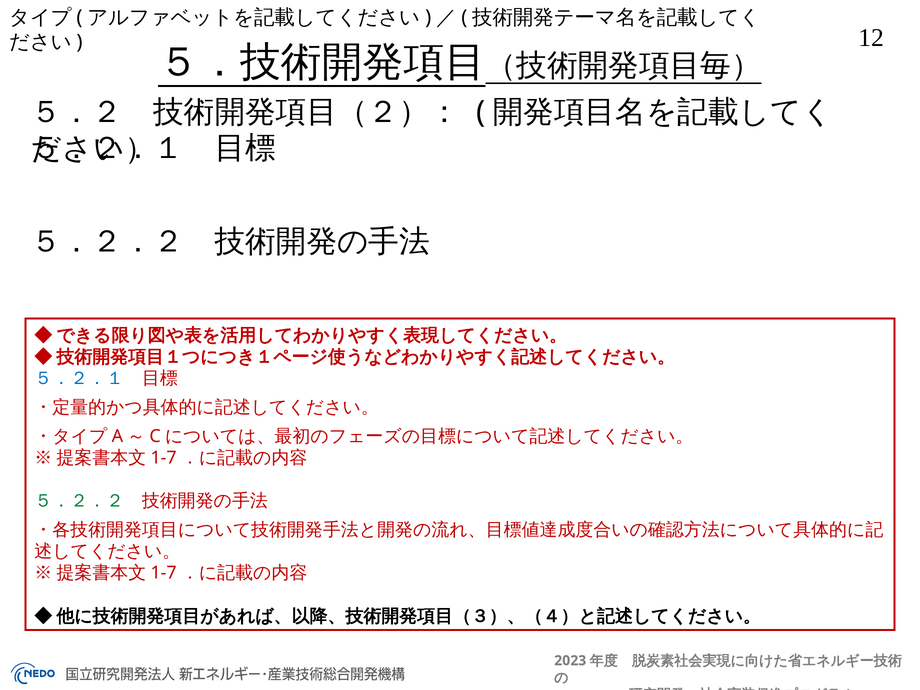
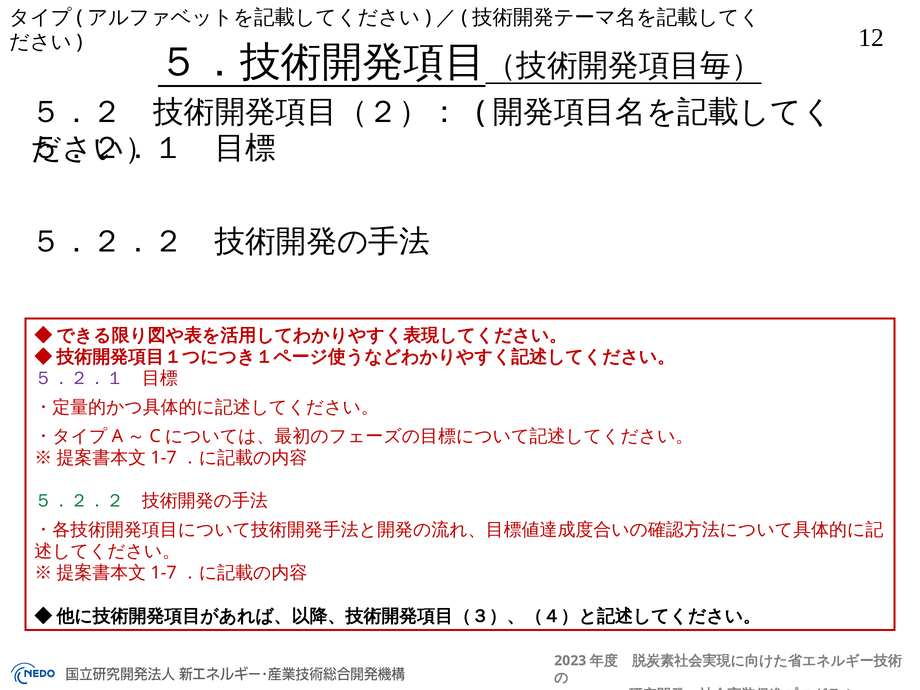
５．２．１ colour: blue -> purple (79, 378)
